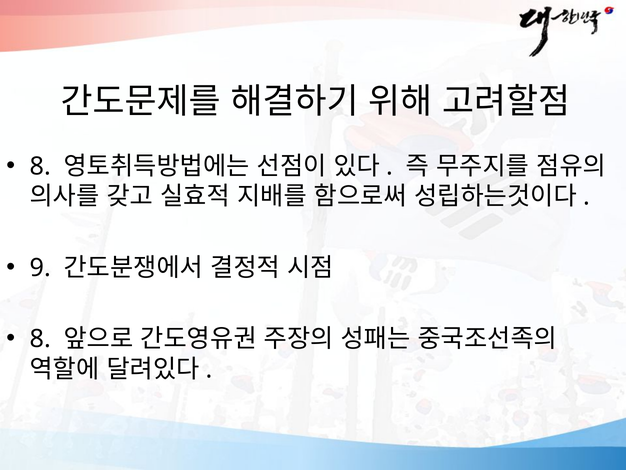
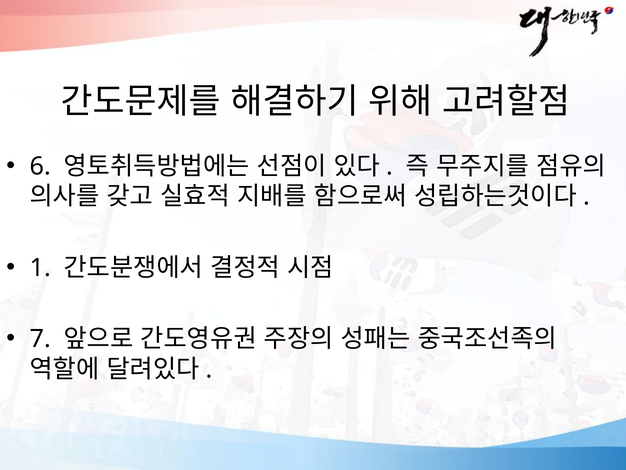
8: 8 -> 6 (40, 166)
9: 9 -> 1 (40, 267)
8: 8 -> 7 (40, 339)
